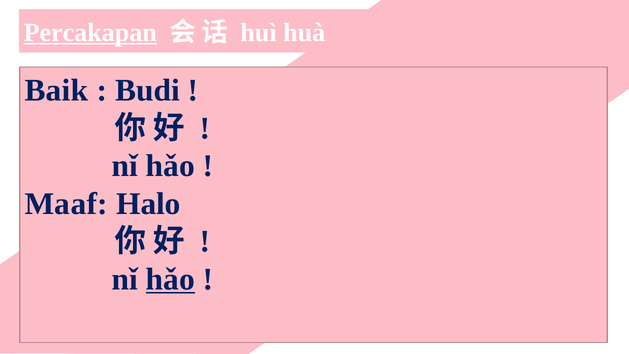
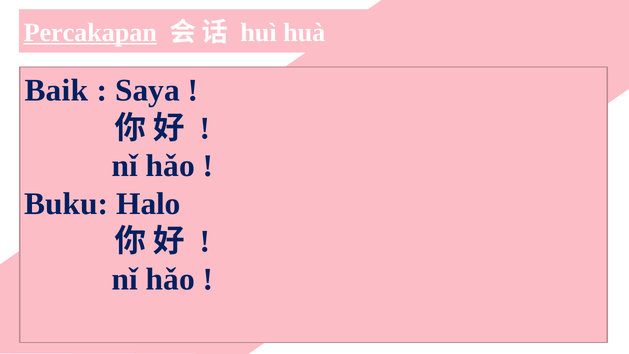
Budi: Budi -> Saya (148, 90)
Maaf: Maaf -> Buku (66, 204)
hǎo underline: present -> none (170, 279)
